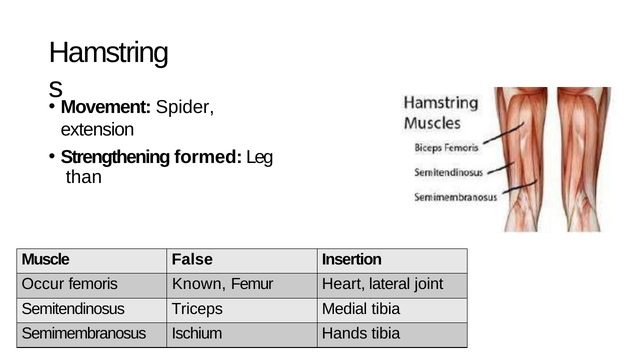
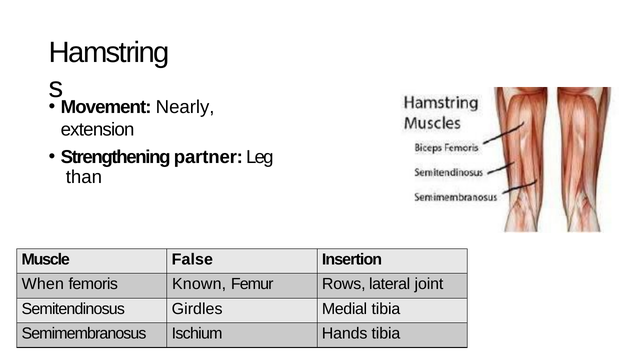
Spider: Spider -> Nearly (185, 107)
formed: formed -> partner (208, 157)
Occur: Occur -> When (43, 284)
Heart: Heart -> Rows (344, 284)
Triceps: Triceps -> Girdles (197, 308)
